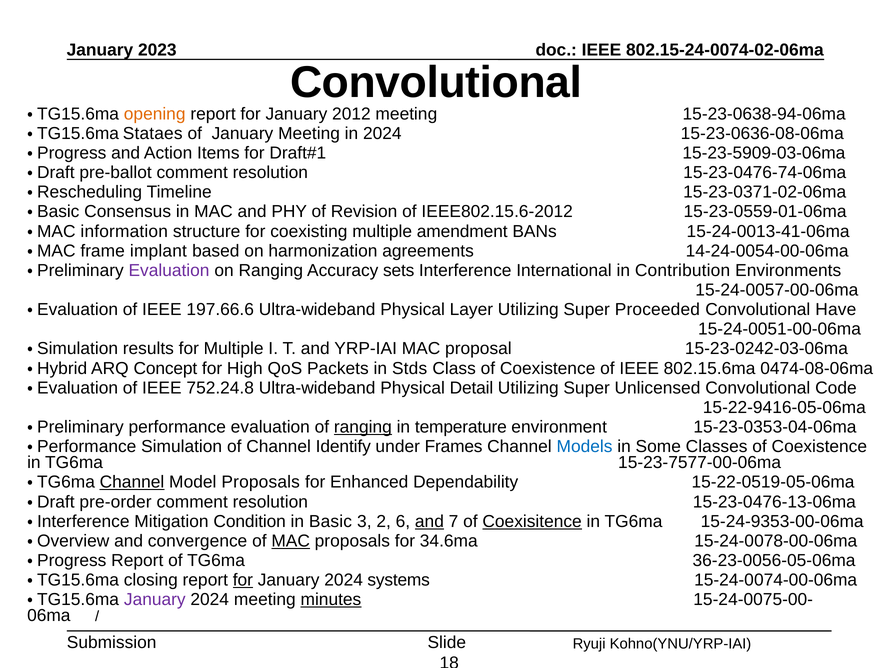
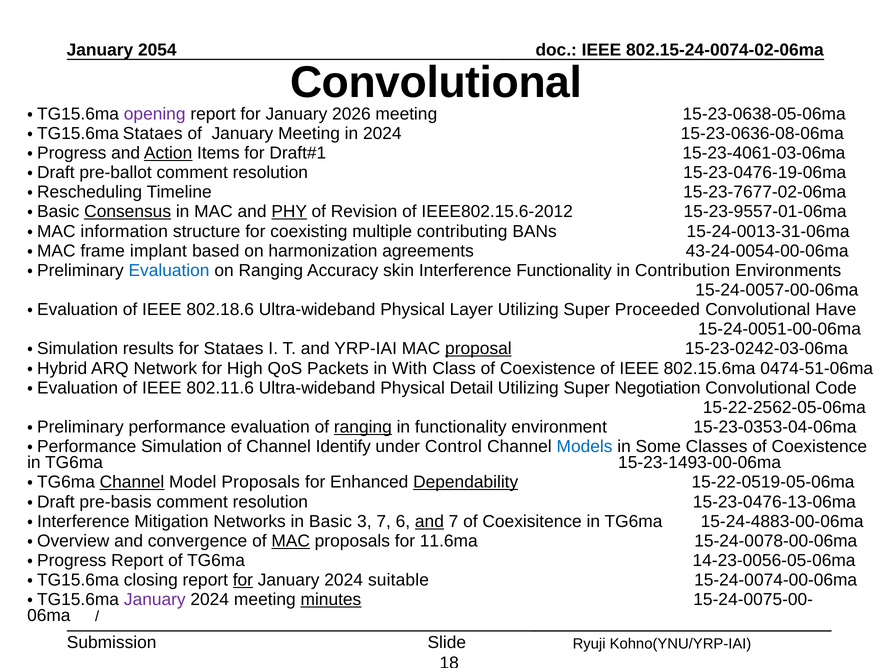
2023: 2023 -> 2054 (157, 50)
opening colour: orange -> purple (155, 114)
2012: 2012 -> 2026 (351, 114)
15-23-0638-94-06ma: 15-23-0638-94-06ma -> 15-23-0638-05-06ma (764, 114)
Action underline: none -> present (168, 153)
15-23-5909-03-06ma: 15-23-5909-03-06ma -> 15-23-4061-03-06ma (764, 153)
15-23-0476-74-06ma: 15-23-0476-74-06ma -> 15-23-0476-19-06ma (765, 173)
15-23-0371-02-06ma: 15-23-0371-02-06ma -> 15-23-7677-02-06ma (765, 192)
Consensus underline: none -> present (128, 212)
PHY underline: none -> present (289, 212)
15-23-0559-01-06ma: 15-23-0559-01-06ma -> 15-23-9557-01-06ma (765, 212)
amendment: amendment -> contributing (462, 231)
15-24-0013-41-06ma: 15-24-0013-41-06ma -> 15-24-0013-31-06ma (768, 231)
14-24-0054-00-06ma: 14-24-0054-00-06ma -> 43-24-0054-00-06ma (767, 251)
Evaluation colour: purple -> blue (169, 271)
sets: sets -> skin (399, 271)
Interference International: International -> Functionality (564, 271)
197.66.6: 197.66.6 -> 802.18.6 (220, 310)
for Multiple: Multiple -> Stataes (234, 349)
proposal underline: none -> present (478, 349)
Concept: Concept -> Network (165, 368)
Stds: Stds -> With (410, 368)
0474-08-06ma: 0474-08-06ma -> 0474-51-06ma (817, 368)
752.24.8: 752.24.8 -> 802.11.6 (220, 388)
Unlicensed: Unlicensed -> Negotiation (658, 388)
15-22-9416-05-06ma: 15-22-9416-05-06ma -> 15-22-2562-05-06ma (784, 408)
in temperature: temperature -> functionality (461, 427)
Frames: Frames -> Control (453, 447)
15-23-7577-00-06ma: 15-23-7577-00-06ma -> 15-23-1493-00-06ma (700, 463)
Dependability underline: none -> present (466, 482)
pre-order: pre-order -> pre-basis (116, 502)
Condition: Condition -> Networks (250, 522)
3 2: 2 -> 7 (384, 522)
Coexisitence underline: present -> none (532, 522)
15-24-9353-00-06ma: 15-24-9353-00-06ma -> 15-24-4883-00-06ma (782, 522)
34.6ma: 34.6ma -> 11.6ma (449, 541)
36-23-0056-05-06ma: 36-23-0056-05-06ma -> 14-23-0056-05-06ma (774, 561)
systems: systems -> suitable (398, 580)
